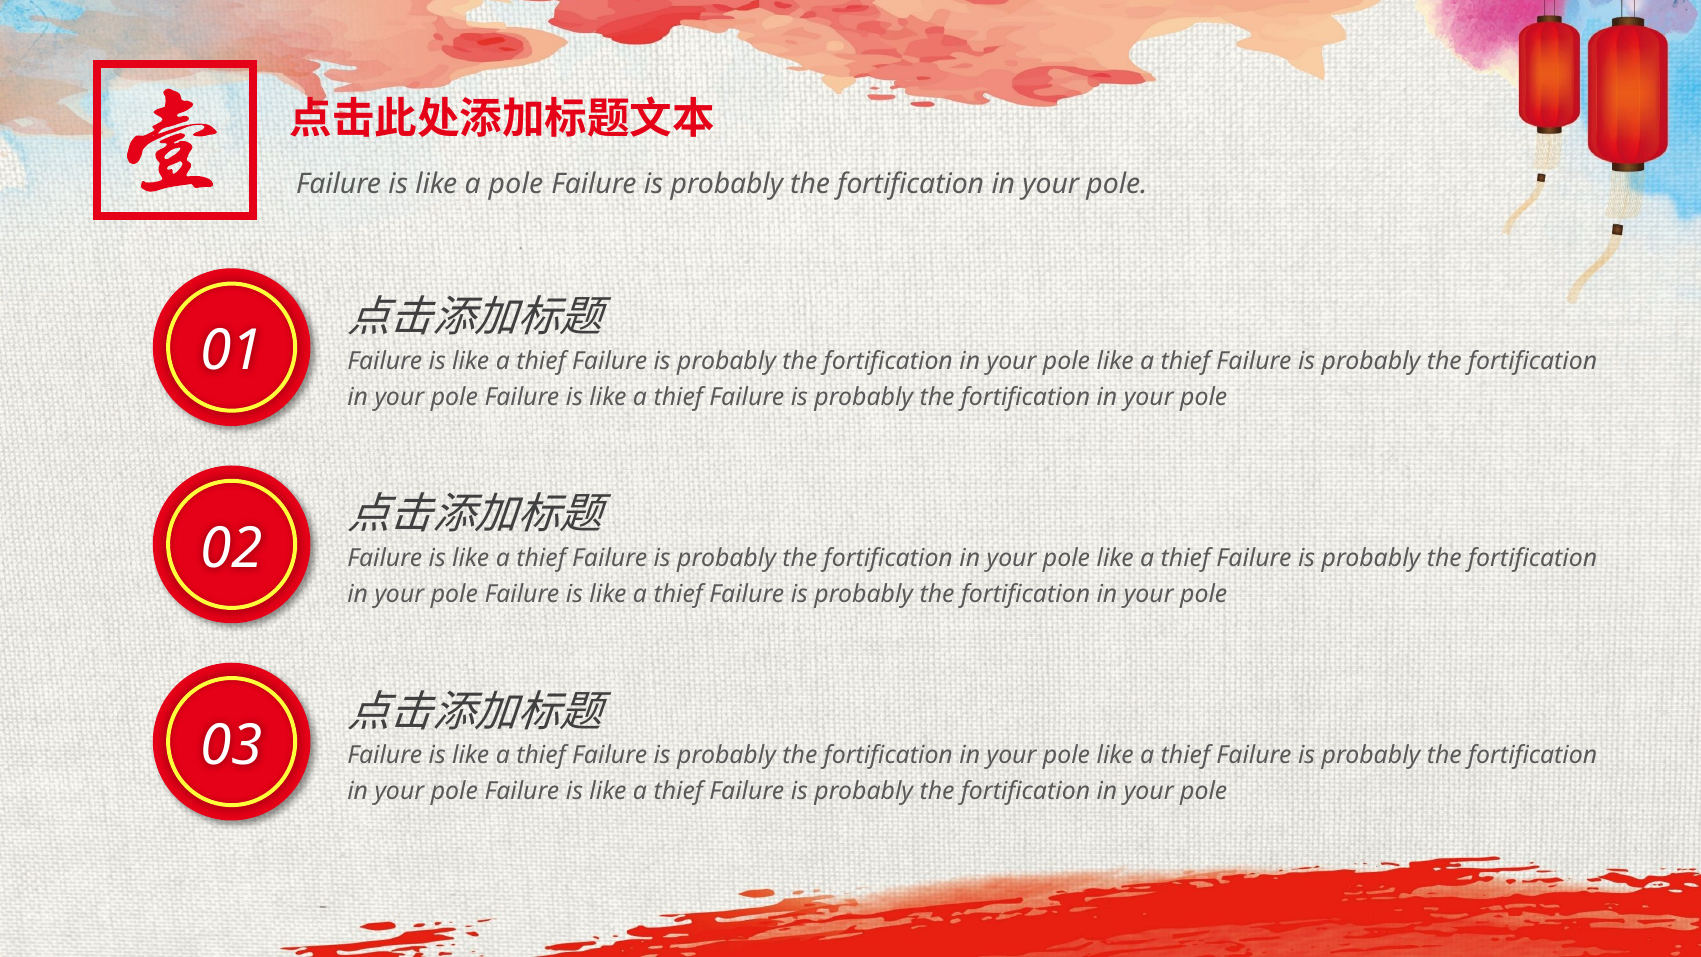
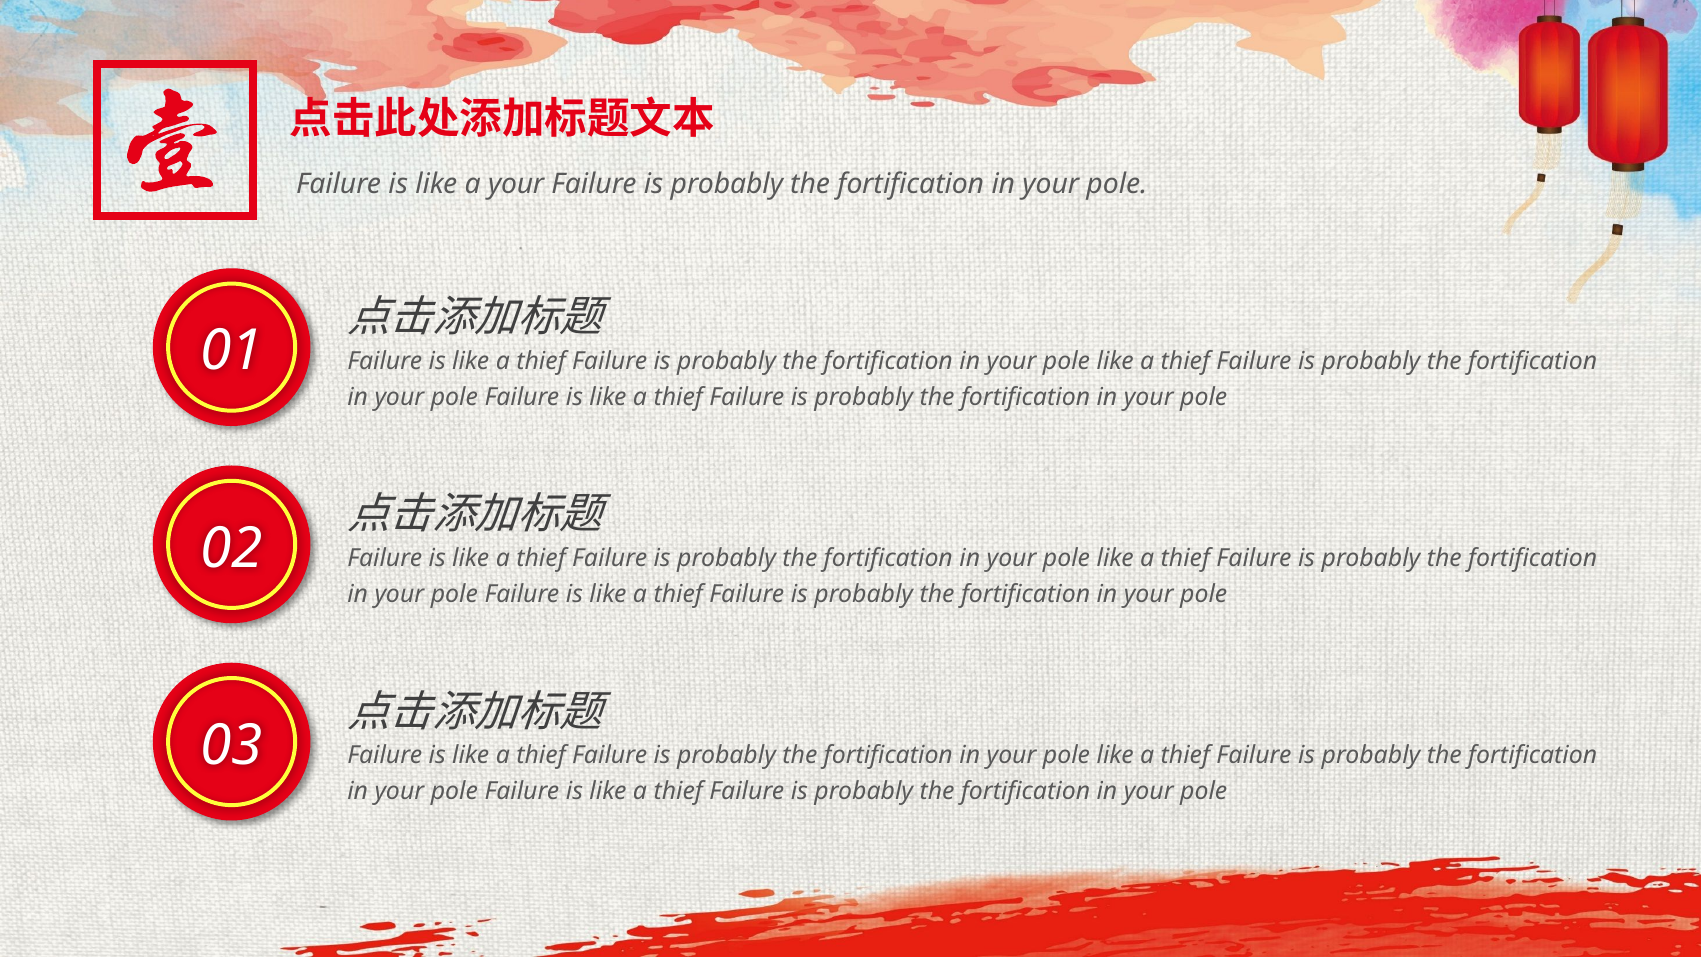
a pole: pole -> your (516, 184)
